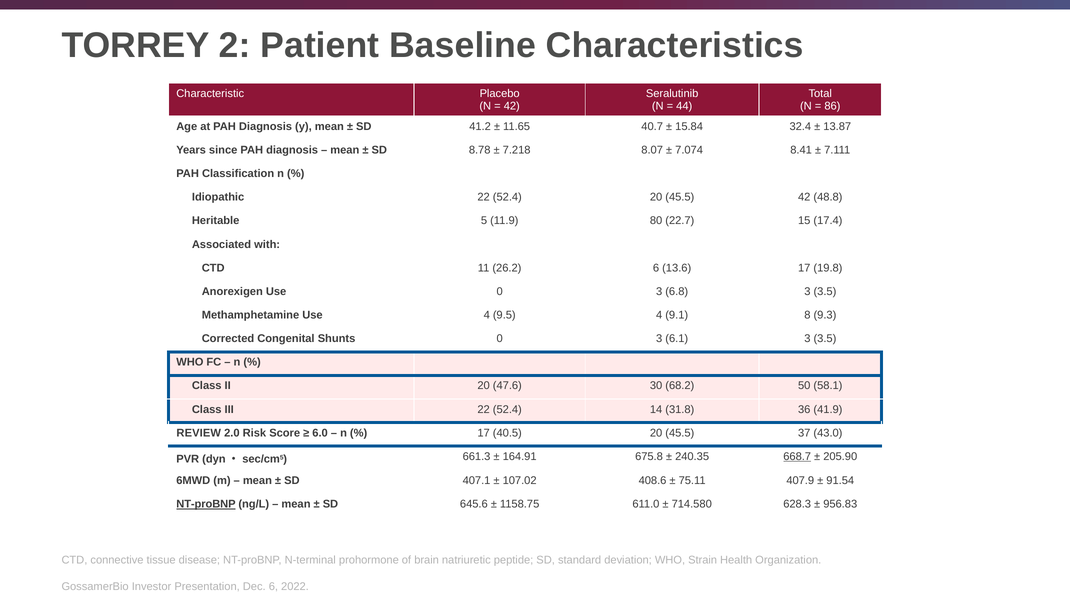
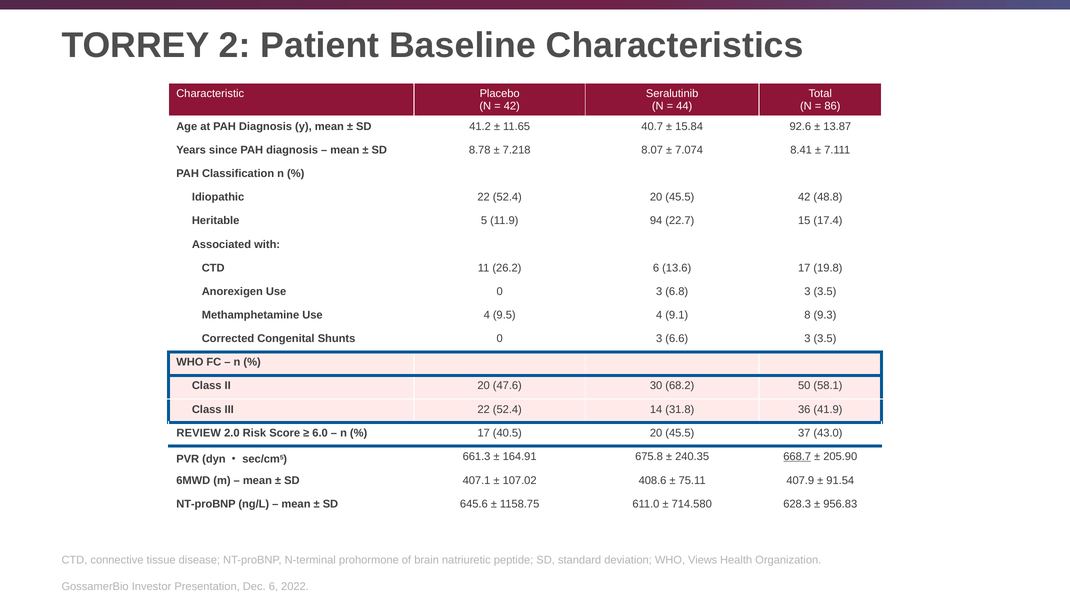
32.4: 32.4 -> 92.6 (800, 126)
80: 80 -> 94 (656, 221)
6.1: 6.1 -> 6.6 (677, 339)
NT-proBNP underline: present -> none (206, 504)
Strain: Strain -> Views (703, 560)
